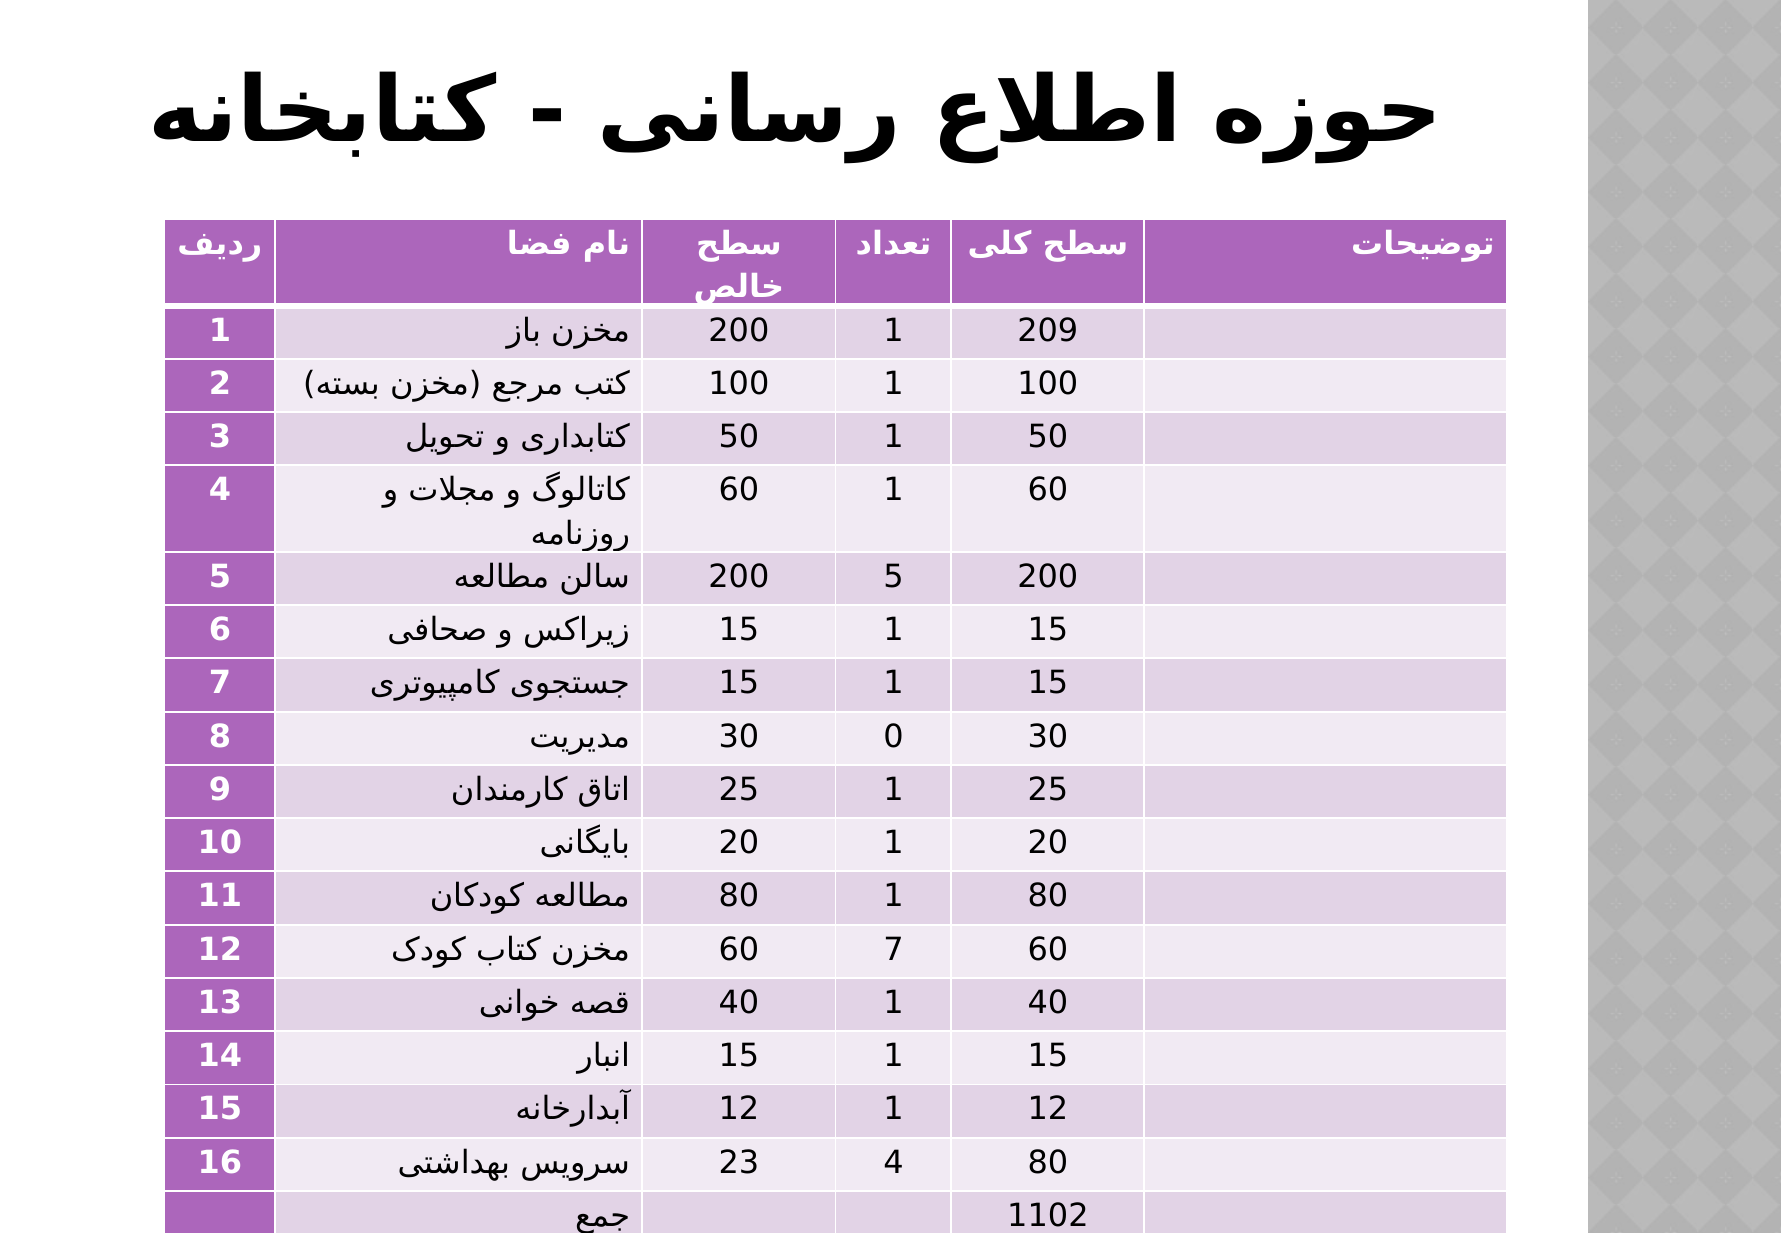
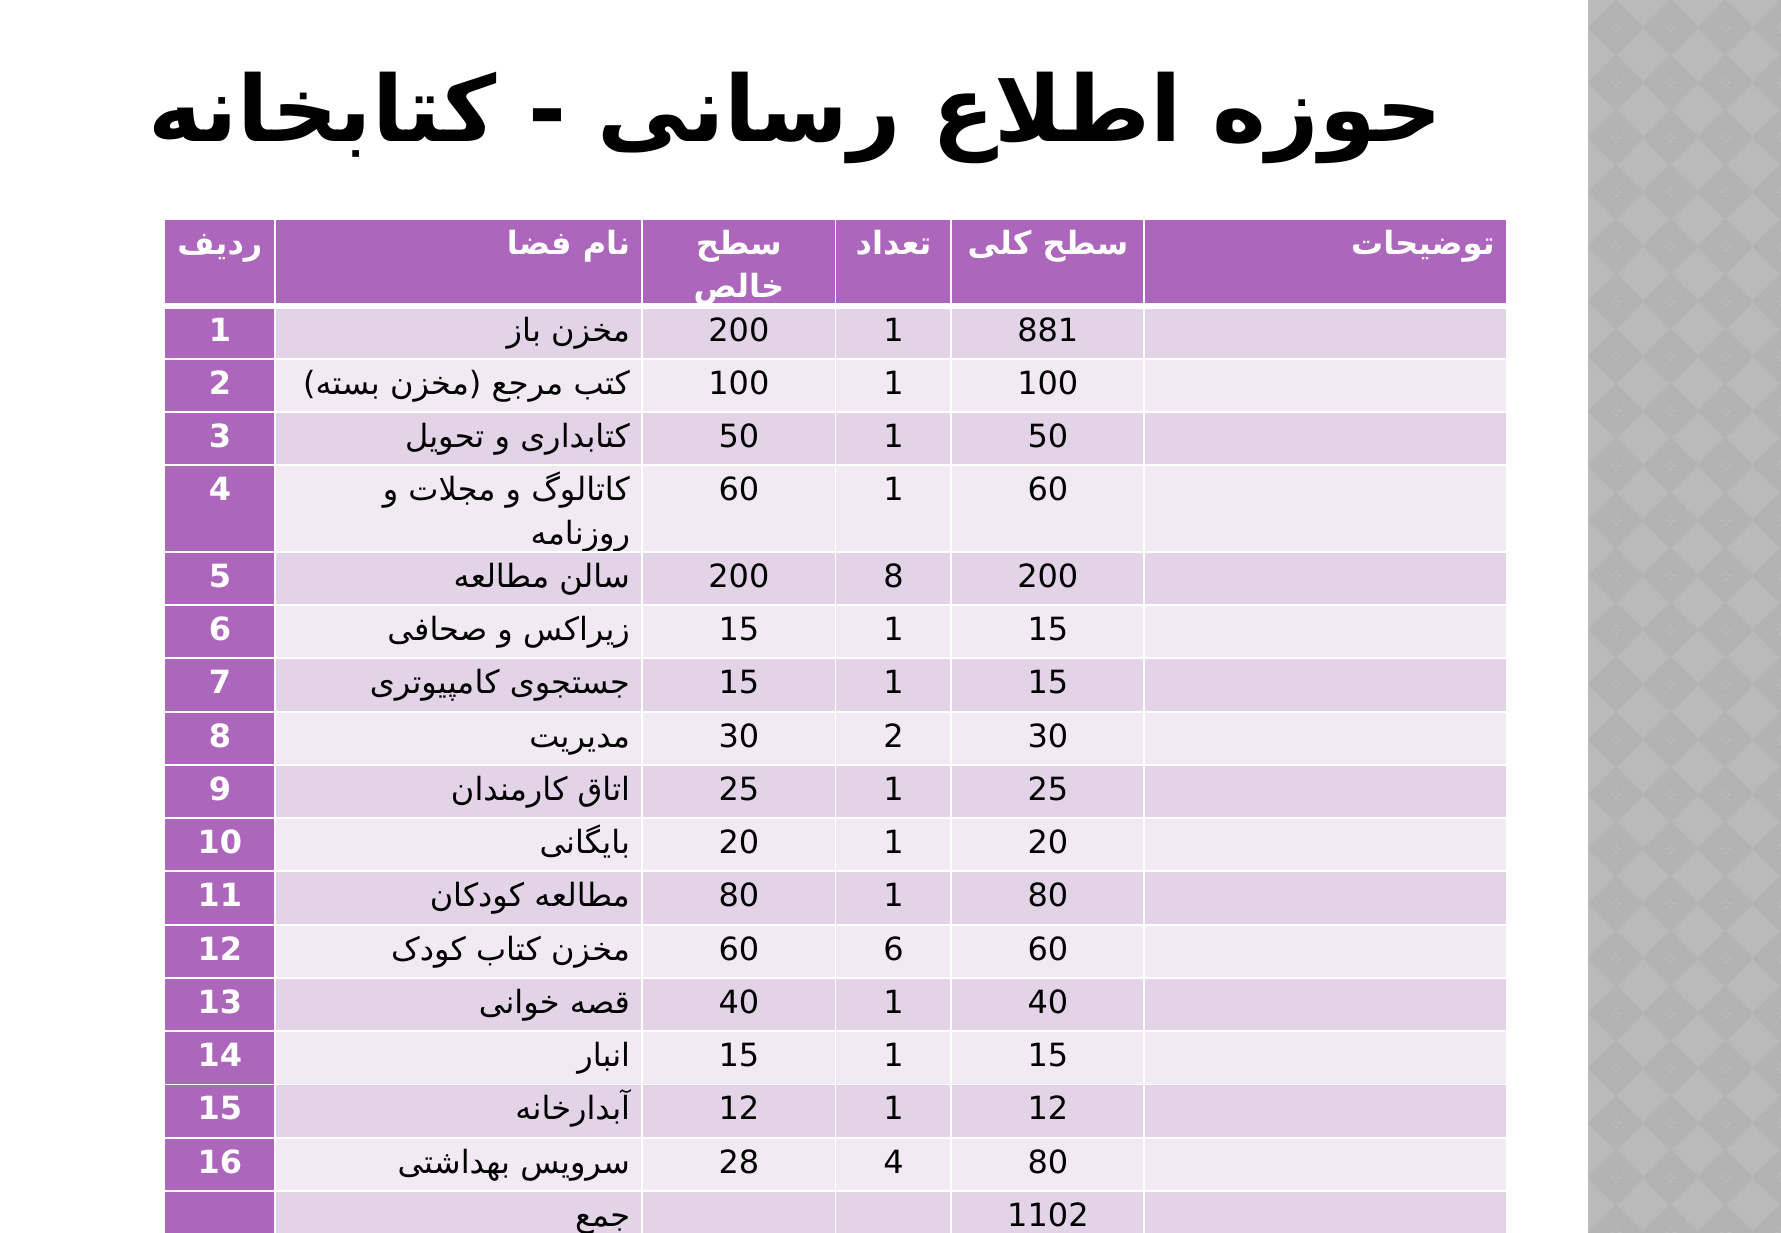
209: 209 -> 881 (1048, 331)
200 5: 5 -> 8 (894, 577)
30 0: 0 -> 2 (894, 737)
60 7: 7 -> 6 (894, 950)
23: 23 -> 28 (739, 1163)
